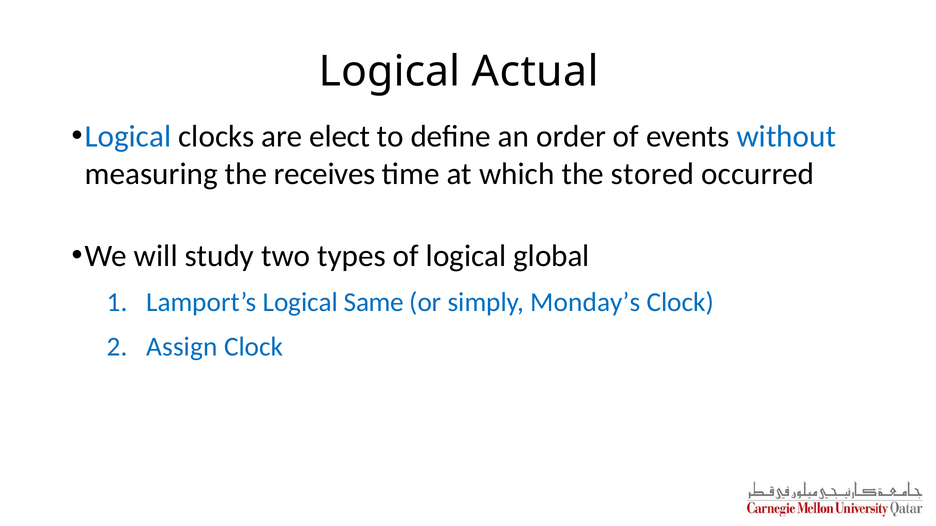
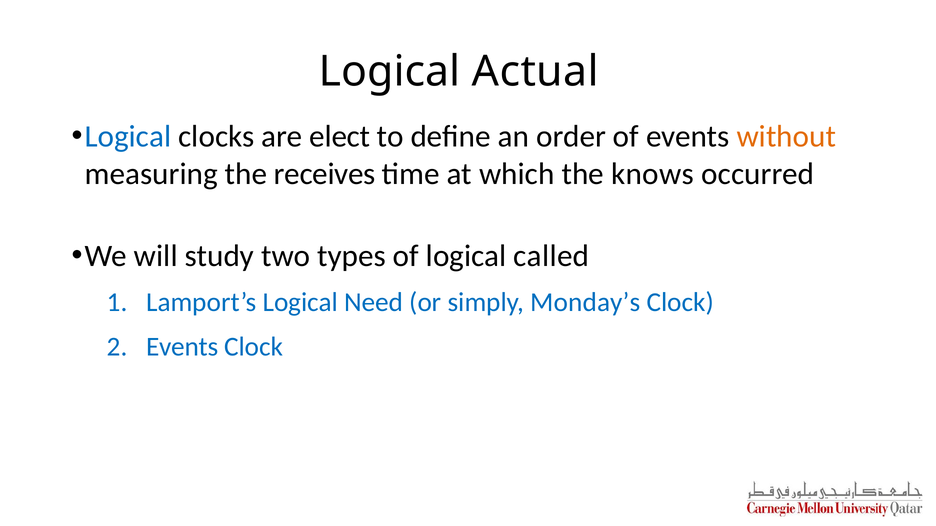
without colour: blue -> orange (786, 137)
stored: stored -> knows (653, 174)
global: global -> called (551, 256)
Same: Same -> Need (374, 303)
Assign: Assign -> Events (182, 347)
